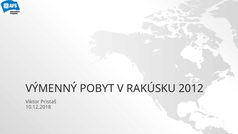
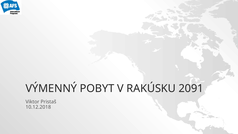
2012: 2012 -> 2091 (191, 88)
